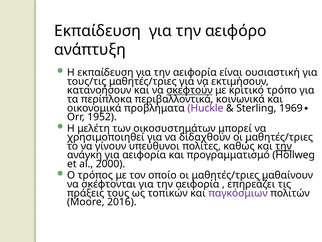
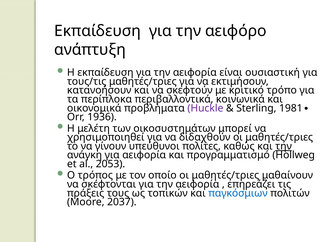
σκεφτούν underline: present -> none (189, 90)
1969: 1969 -> 1981 (291, 108)
1952: 1952 -> 1936 (102, 117)
2000: 2000 -> 2053 (110, 164)
παγκόσμιων colour: purple -> blue (238, 193)
2016: 2016 -> 2037 (122, 202)
